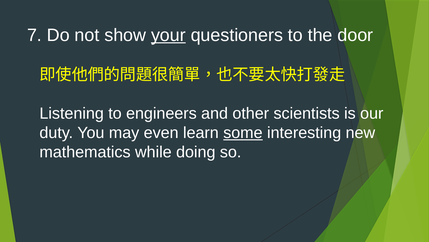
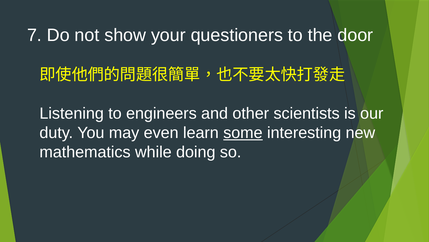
your underline: present -> none (168, 35)
